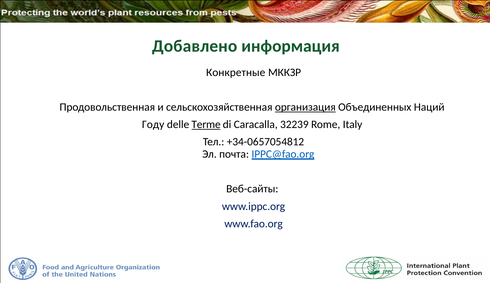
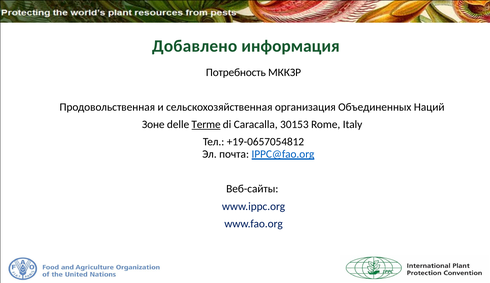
Конкретные: Конкретные -> Потребность (236, 72)
организация underline: present -> none (305, 107)
Году: Году -> Зоне (153, 124)
32239: 32239 -> 30153 (294, 124)
+34-0657054812: +34-0657054812 -> +19-0657054812 (265, 142)
